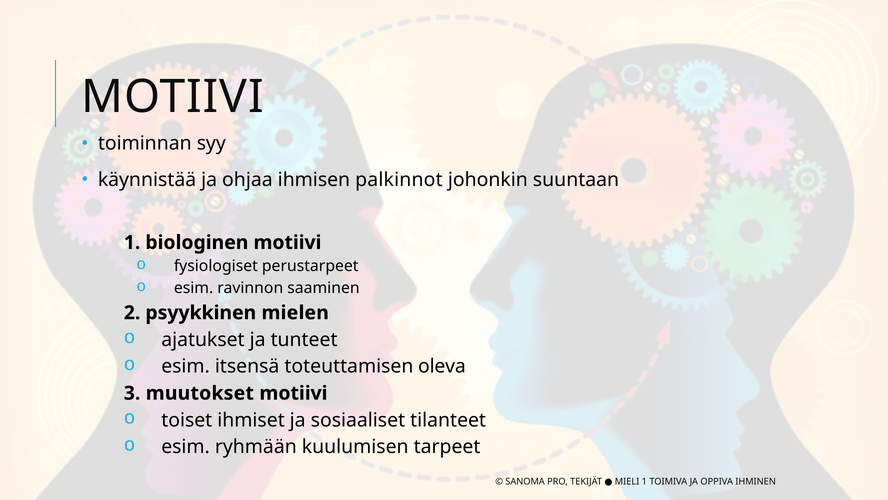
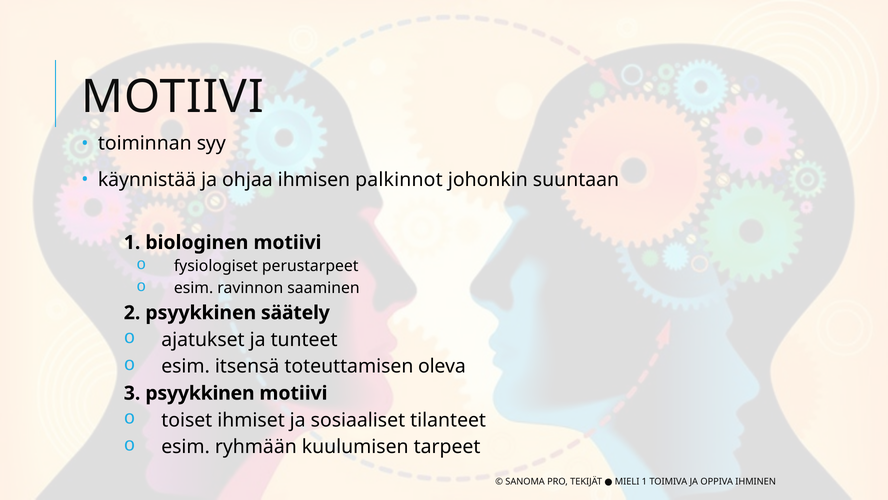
mielen: mielen -> säätely (295, 312)
3 muutokset: muutokset -> psyykkinen (200, 393)
